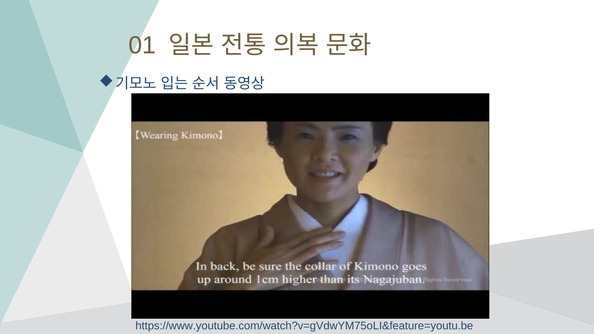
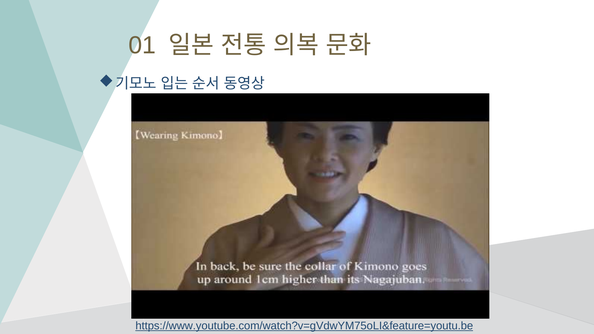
https://www.youtube.com/watch?v=gVdwYM75oLI&feature=youtu.be underline: none -> present (304, 326)
